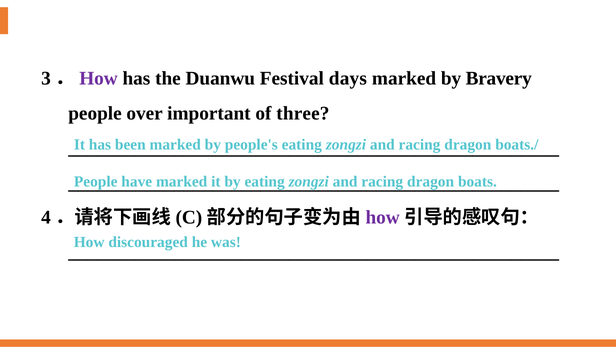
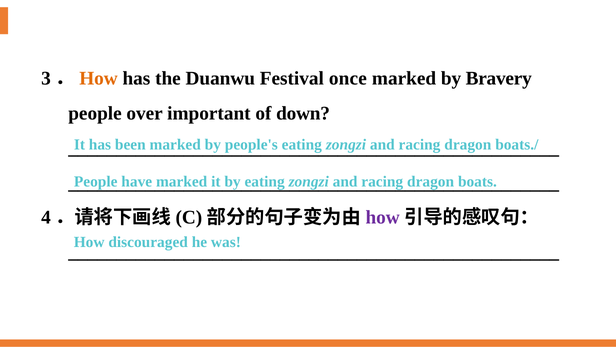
How colour: purple -> orange (99, 78)
days: days -> once (348, 78)
three: three -> down (303, 113)
